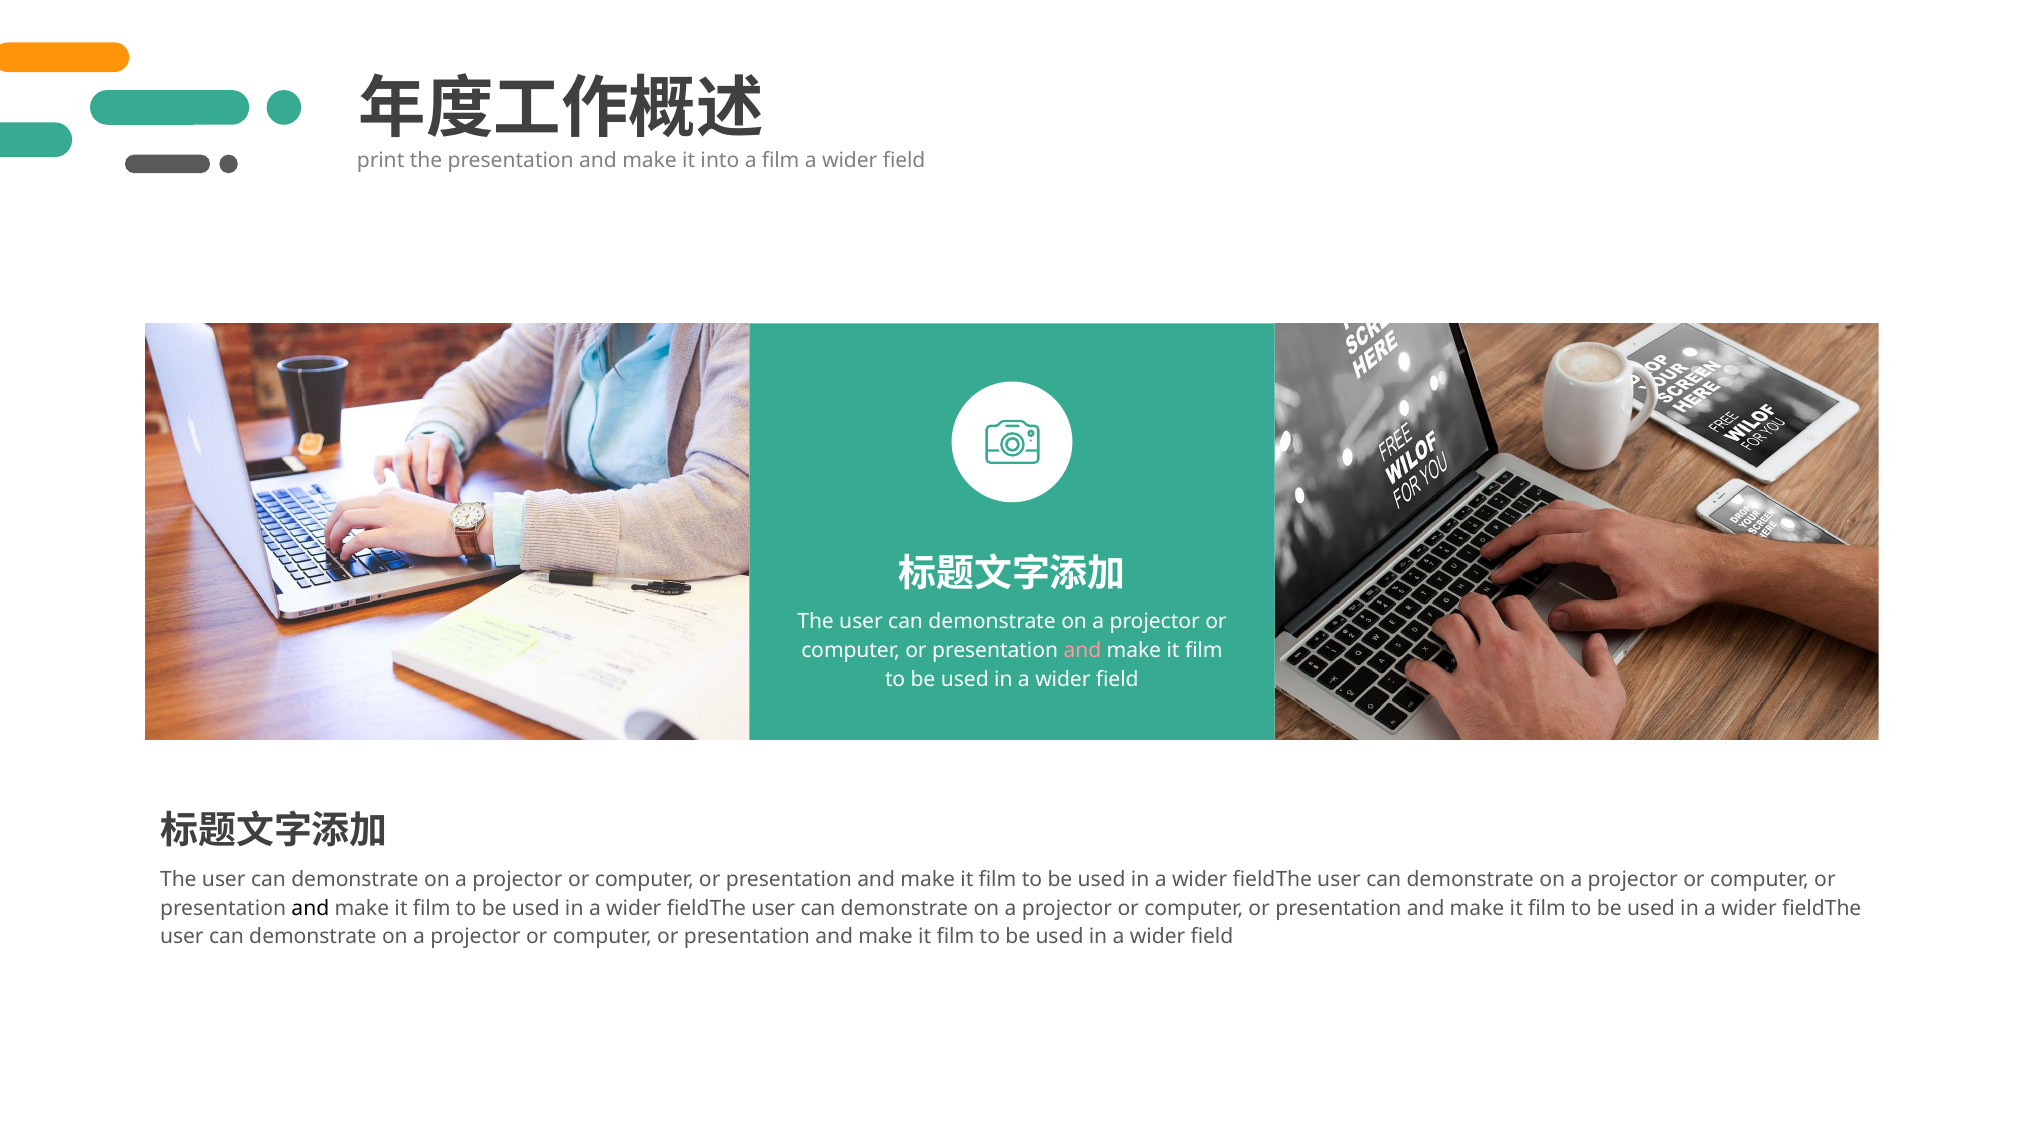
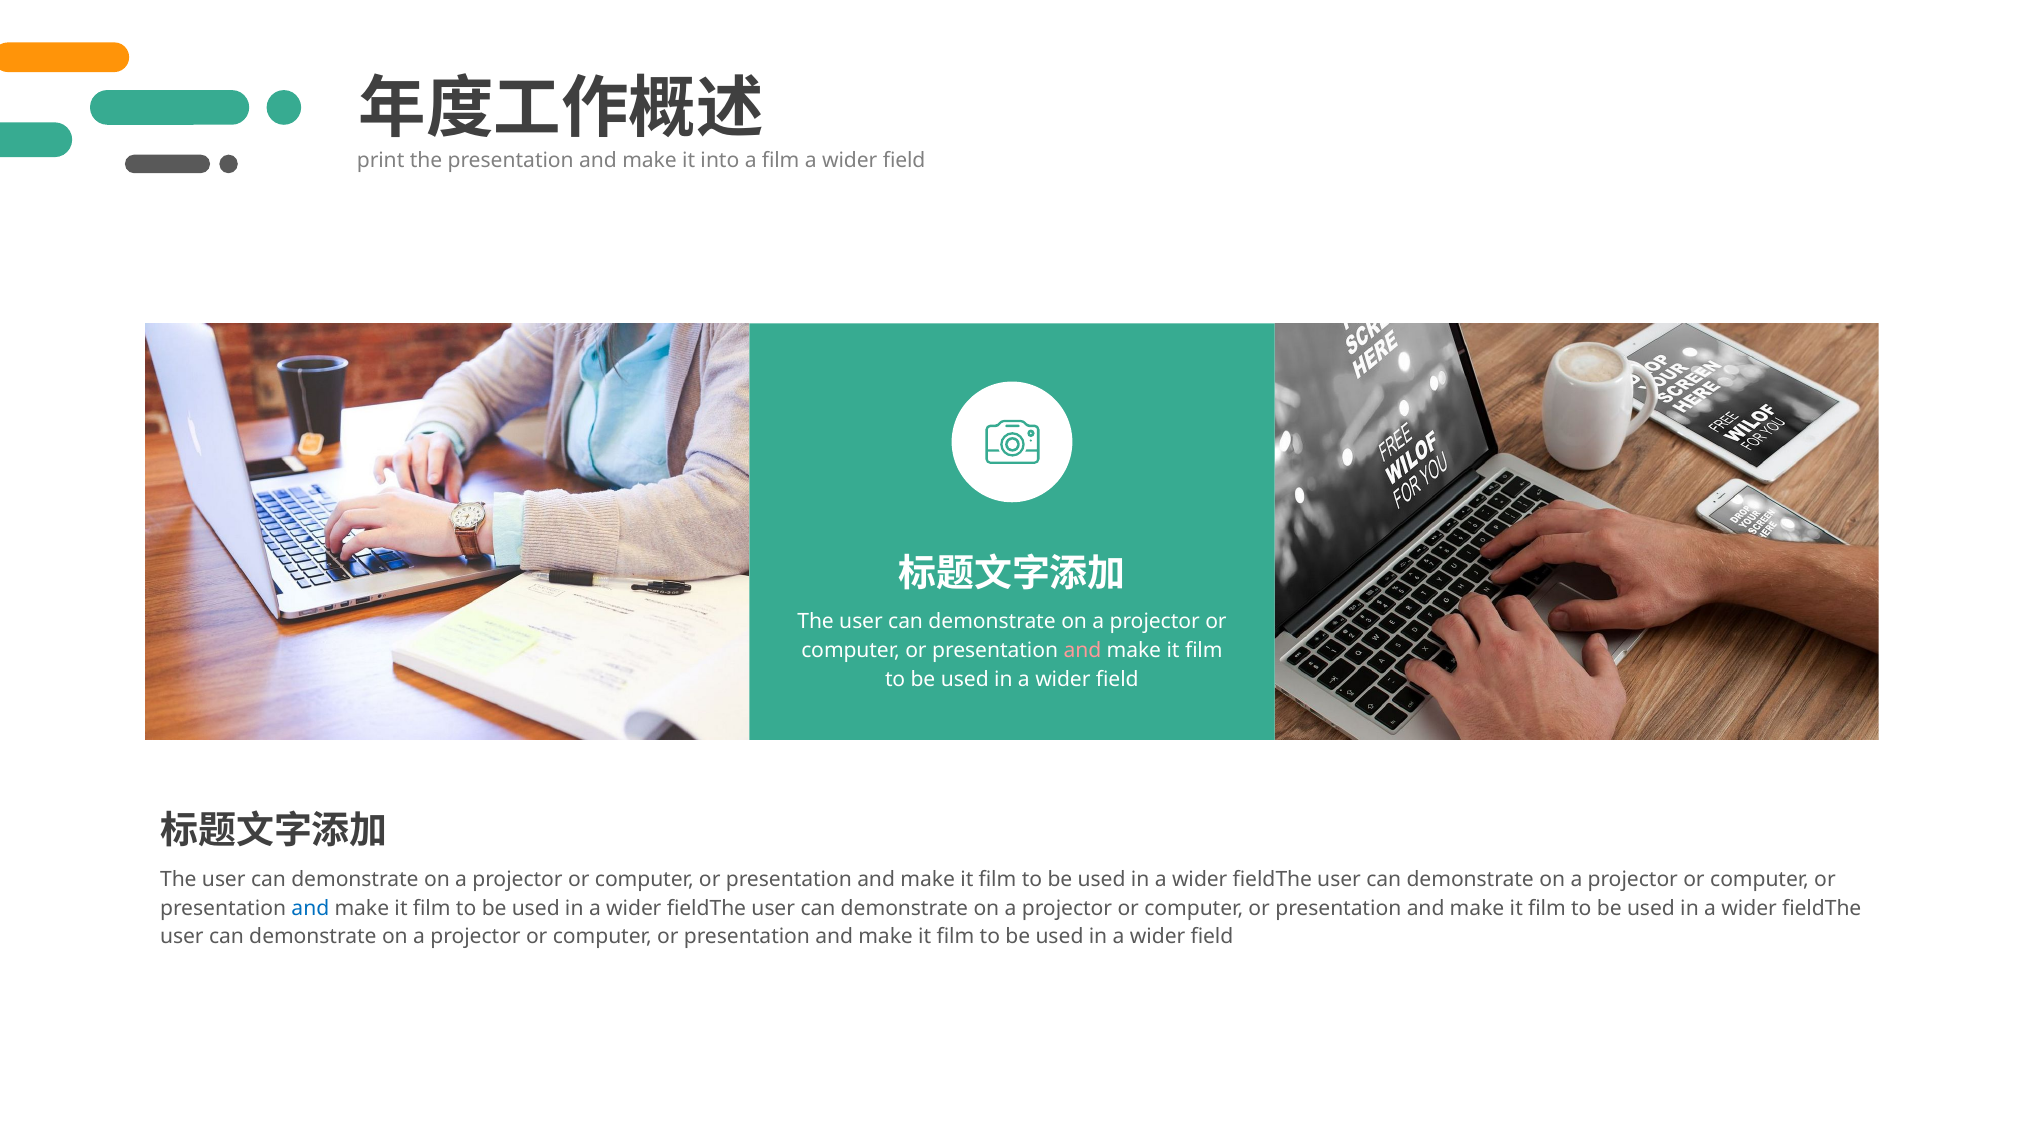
and colour: black -> blue (310, 909)
